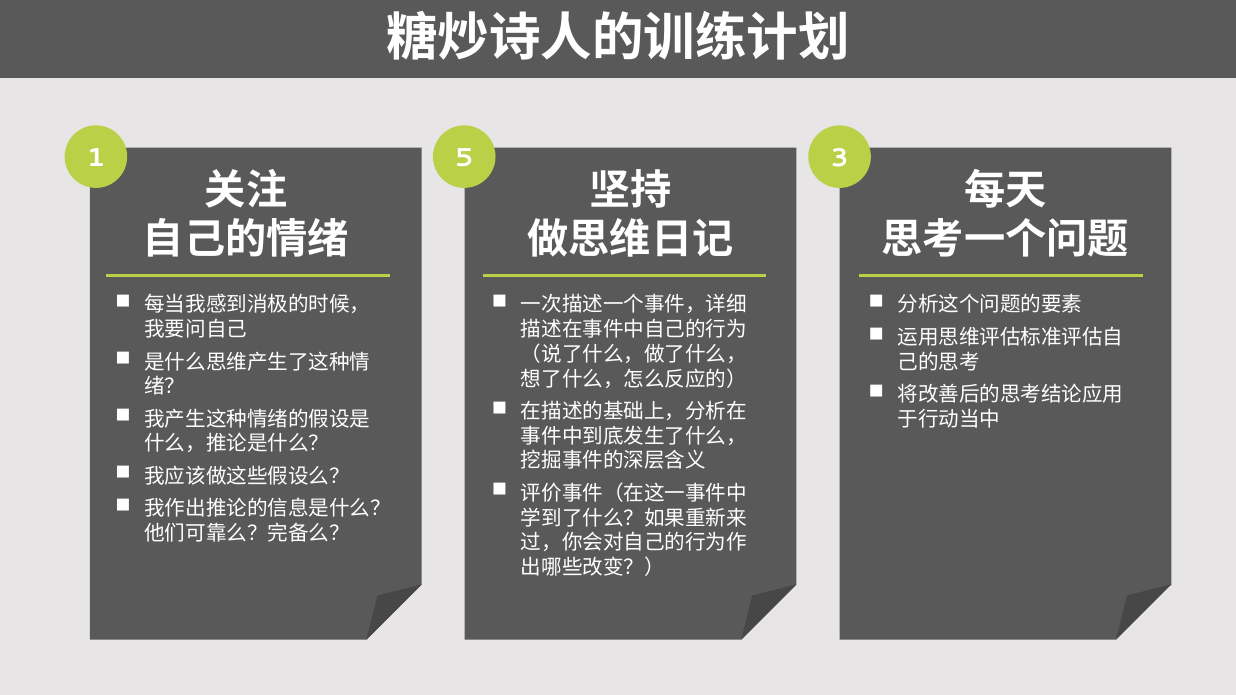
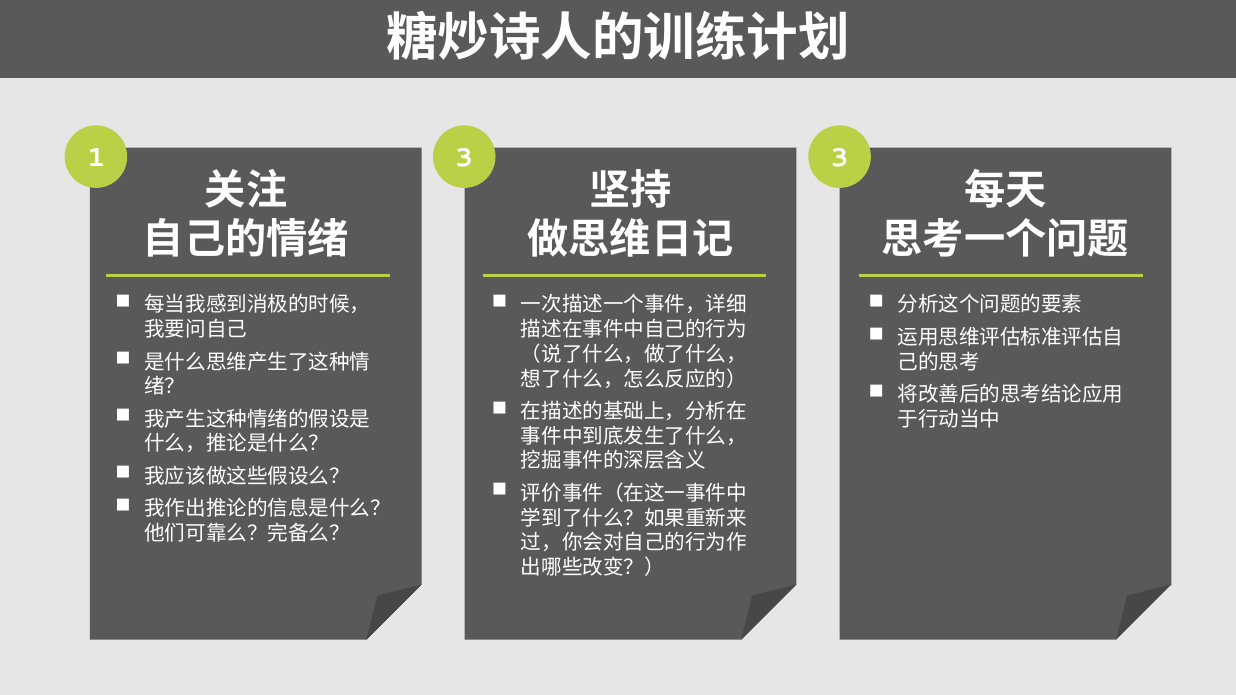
1 5: 5 -> 3 (464, 158)
